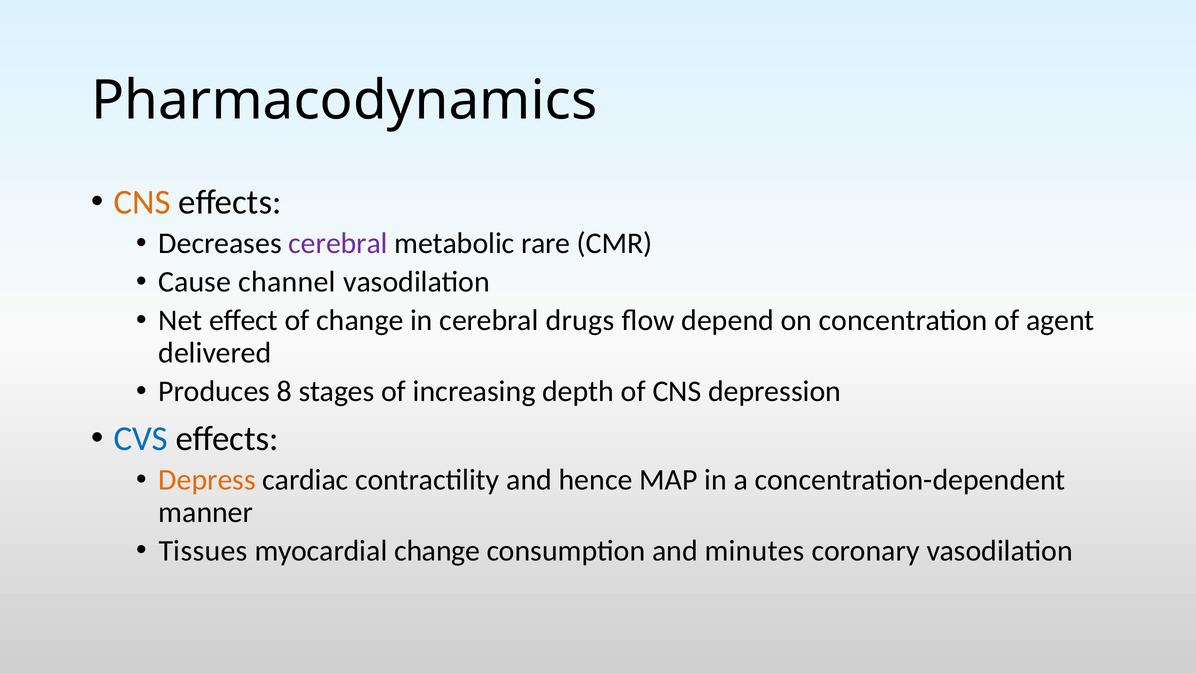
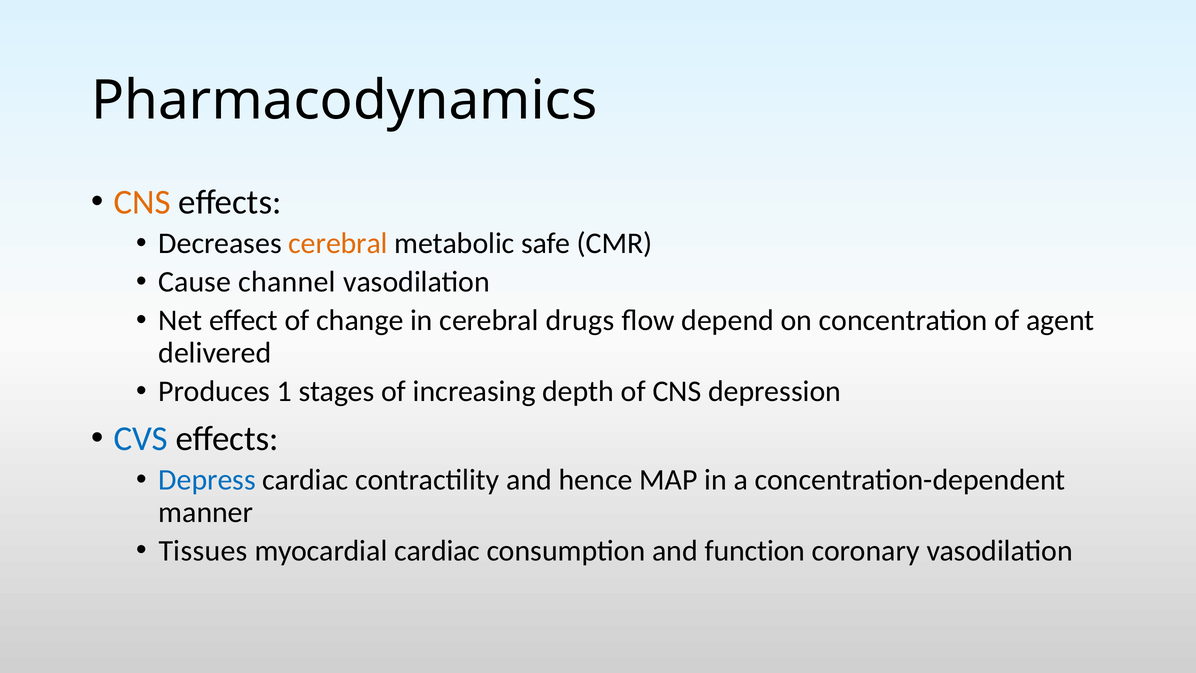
cerebral colour: purple -> orange (338, 243)
rare: rare -> safe (546, 243)
8: 8 -> 1 (284, 391)
Depress colour: orange -> blue (207, 480)
myocardial change: change -> cardiac (437, 551)
minutes: minutes -> function (755, 551)
